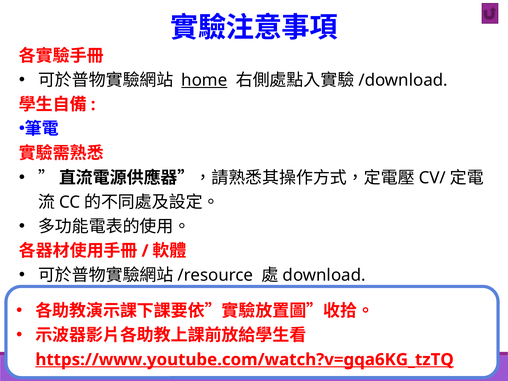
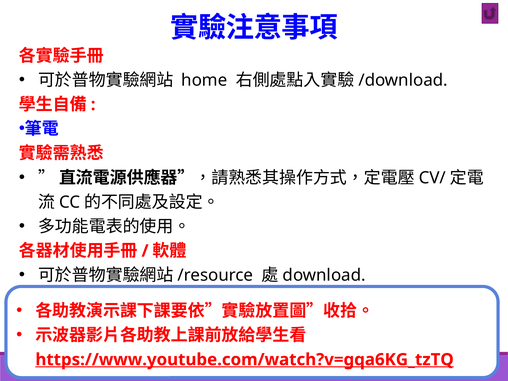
home underline: present -> none (204, 80)
